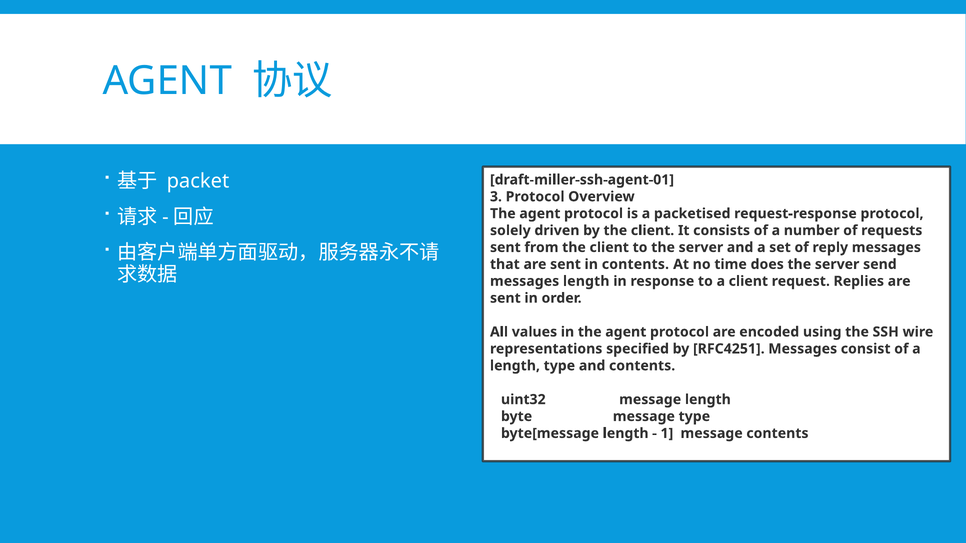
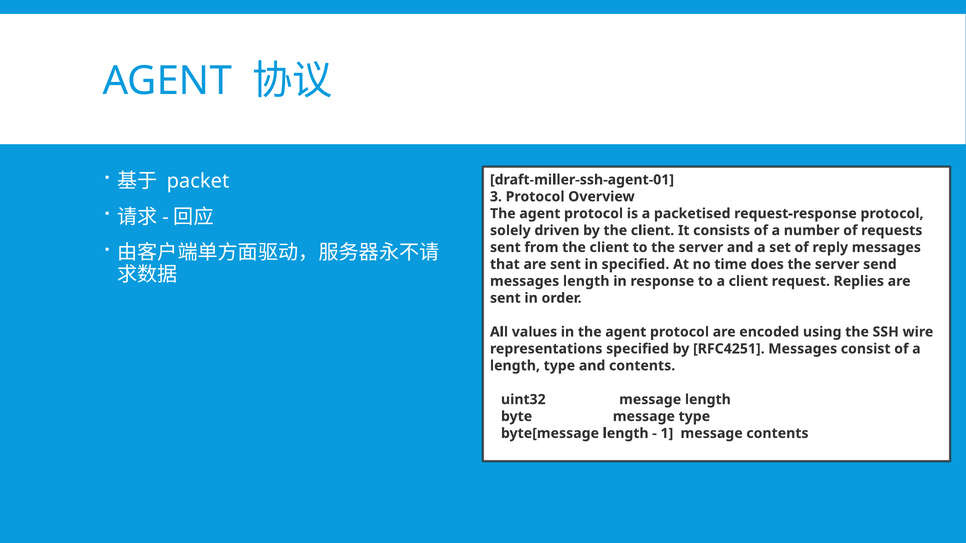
in contents: contents -> specified (635, 264)
